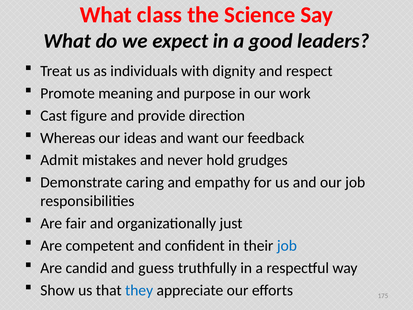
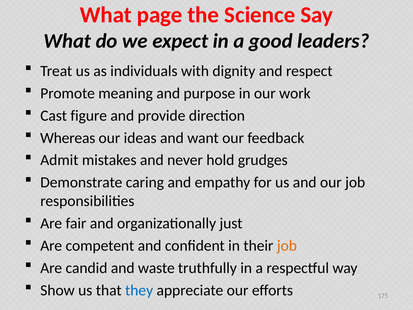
class: class -> page (160, 15)
job colour: blue -> orange (287, 245)
guess: guess -> waste (156, 268)
